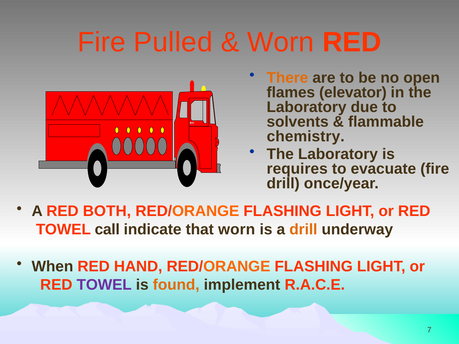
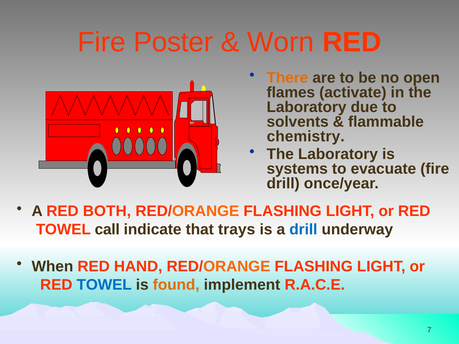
Pulled: Pulled -> Poster (173, 42)
elevator: elevator -> activate (353, 93)
requires: requires -> systems (297, 169)
that worn: worn -> trays (237, 230)
drill colour: orange -> blue (303, 230)
TOWEL colour: purple -> blue (104, 285)
